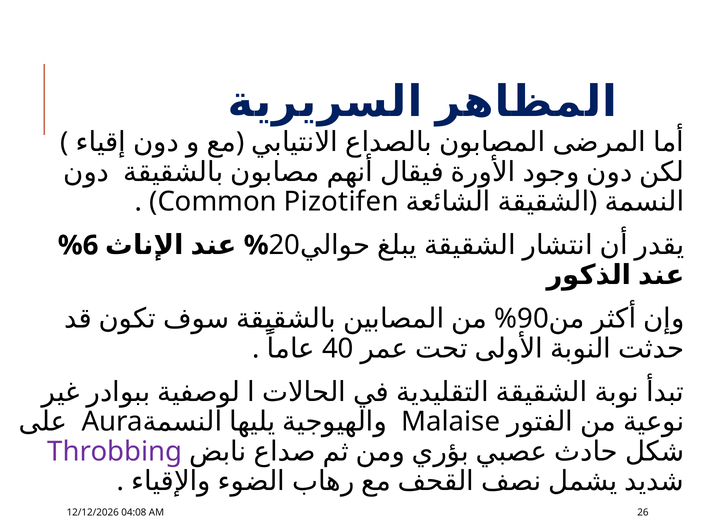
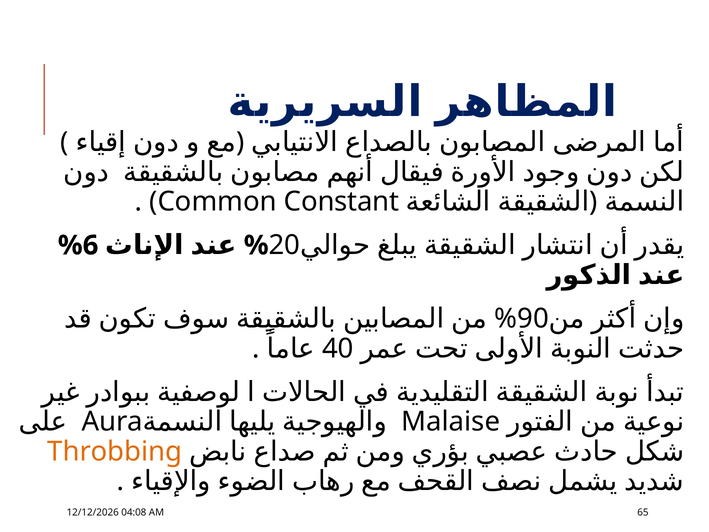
Pizotifen: Pizotifen -> Constant (341, 202)
Throbbing colour: purple -> orange (115, 451)
26: 26 -> 65 (643, 512)
